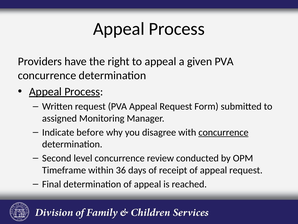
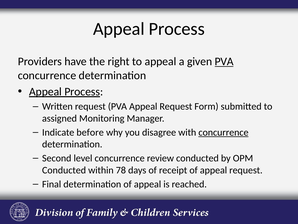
PVA underline: none -> present (224, 61)
Timeframe: Timeframe -> Conducted (64, 170)
36: 36 -> 78 (121, 170)
